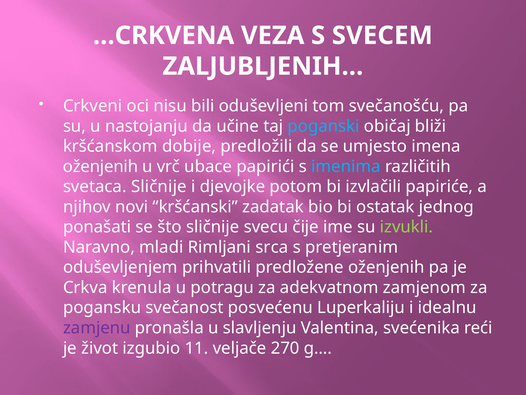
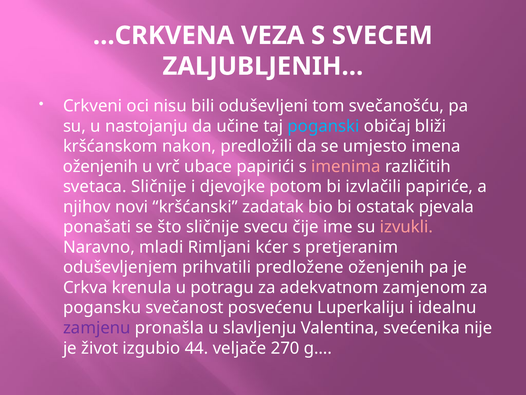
dobije: dobije -> nakon (189, 146)
imenima colour: light blue -> pink (346, 166)
jednog: jednog -> pjevala (446, 207)
izvukli colour: light green -> pink (406, 227)
srca: srca -> kćer (272, 247)
reći: reći -> nije (478, 328)
11: 11 -> 44 (197, 348)
